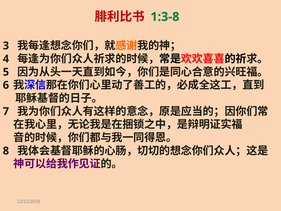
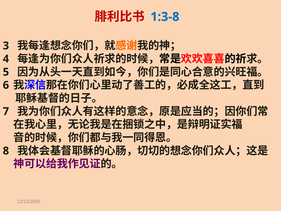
1:3-8 colour: green -> blue (165, 17)
